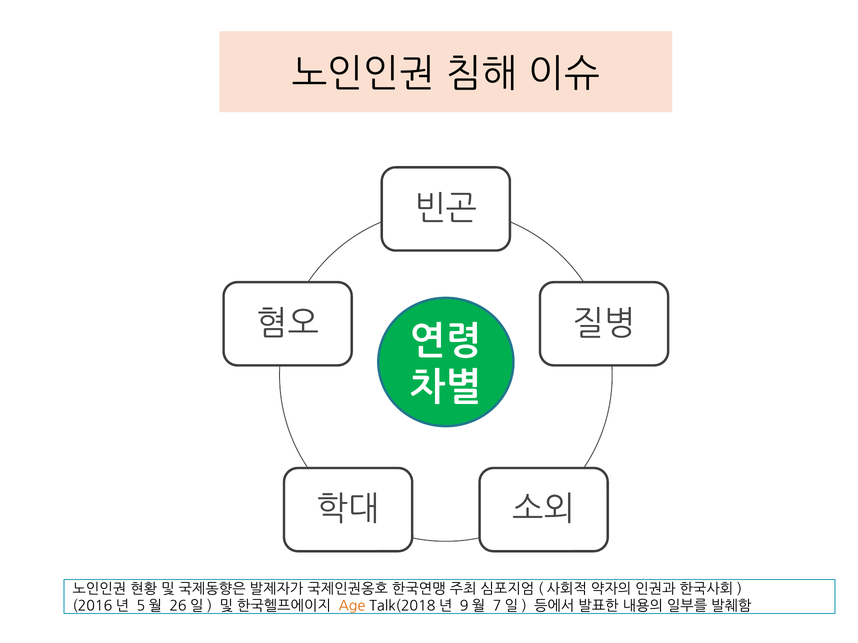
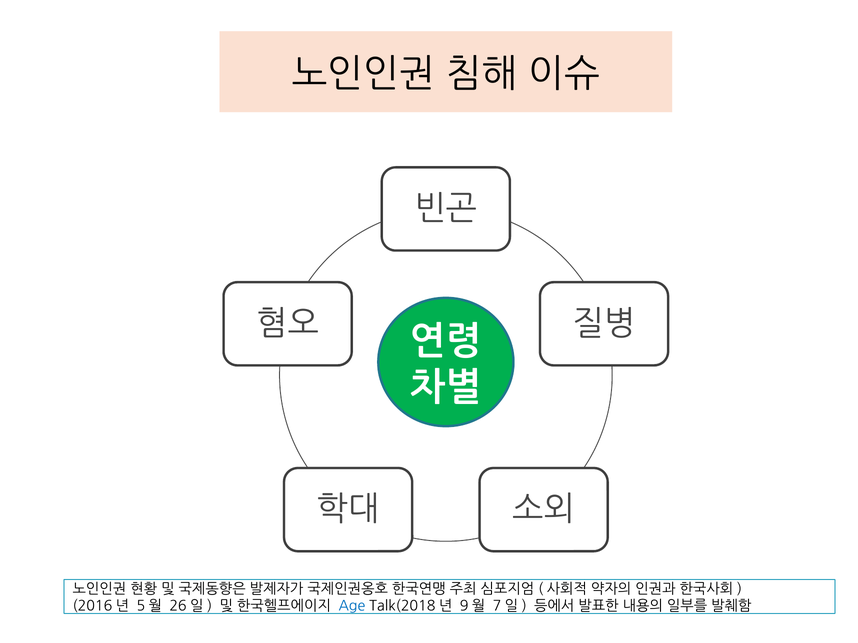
Age colour: orange -> blue (352, 607)
